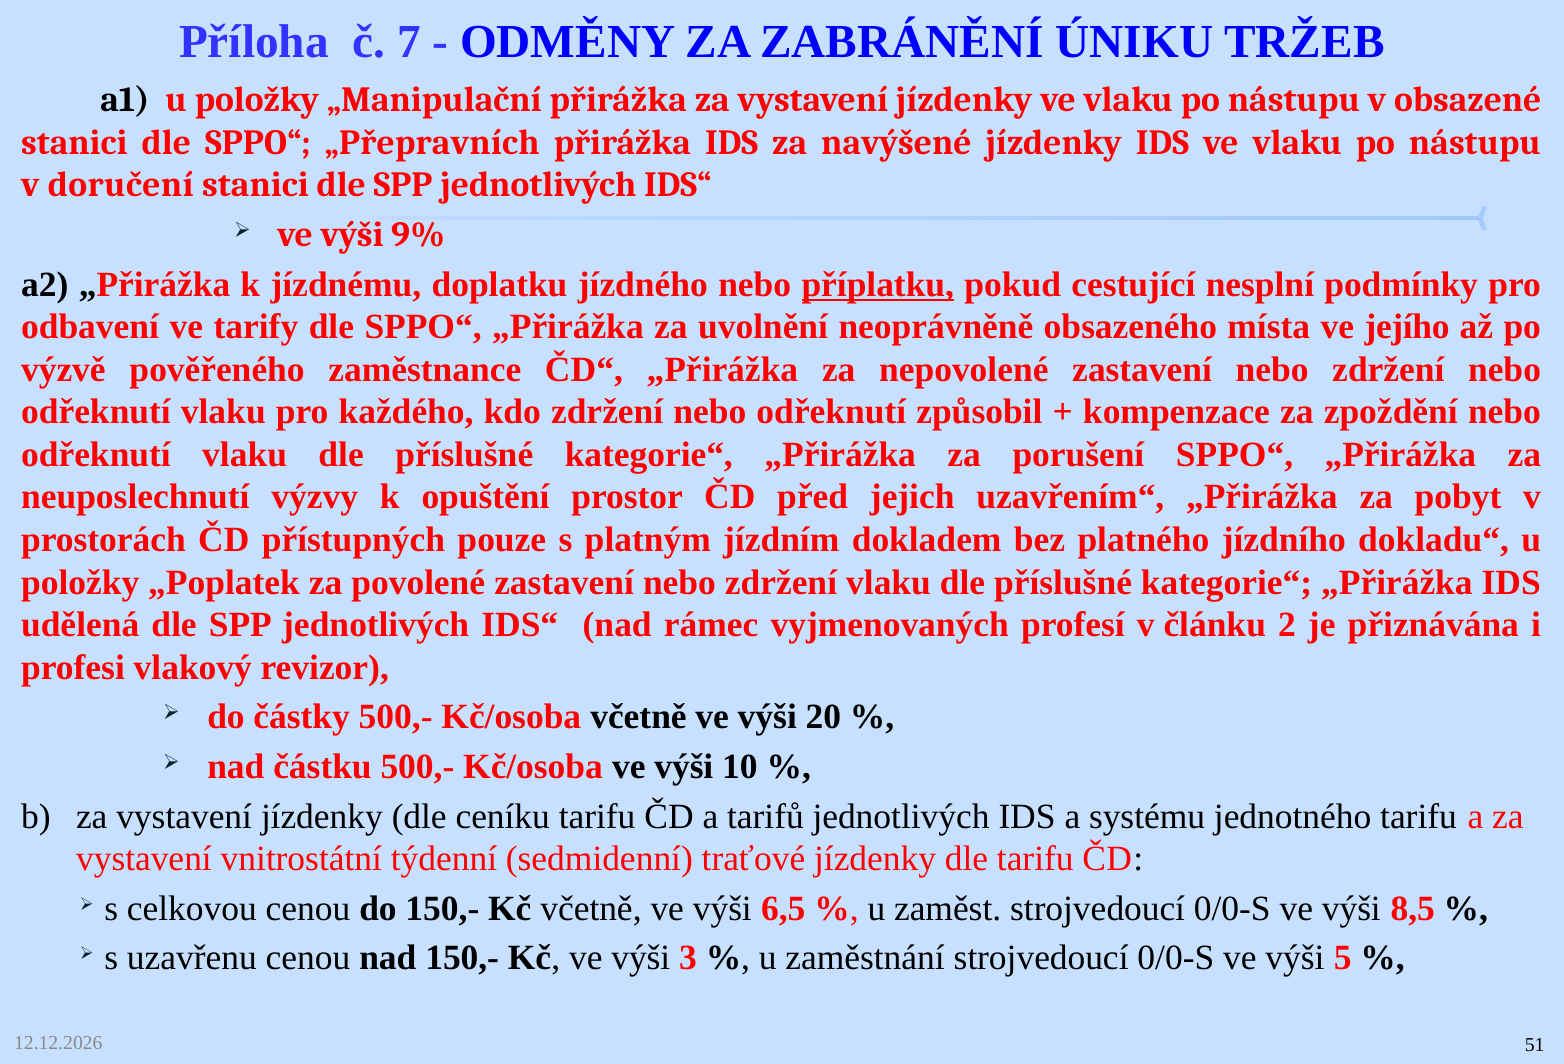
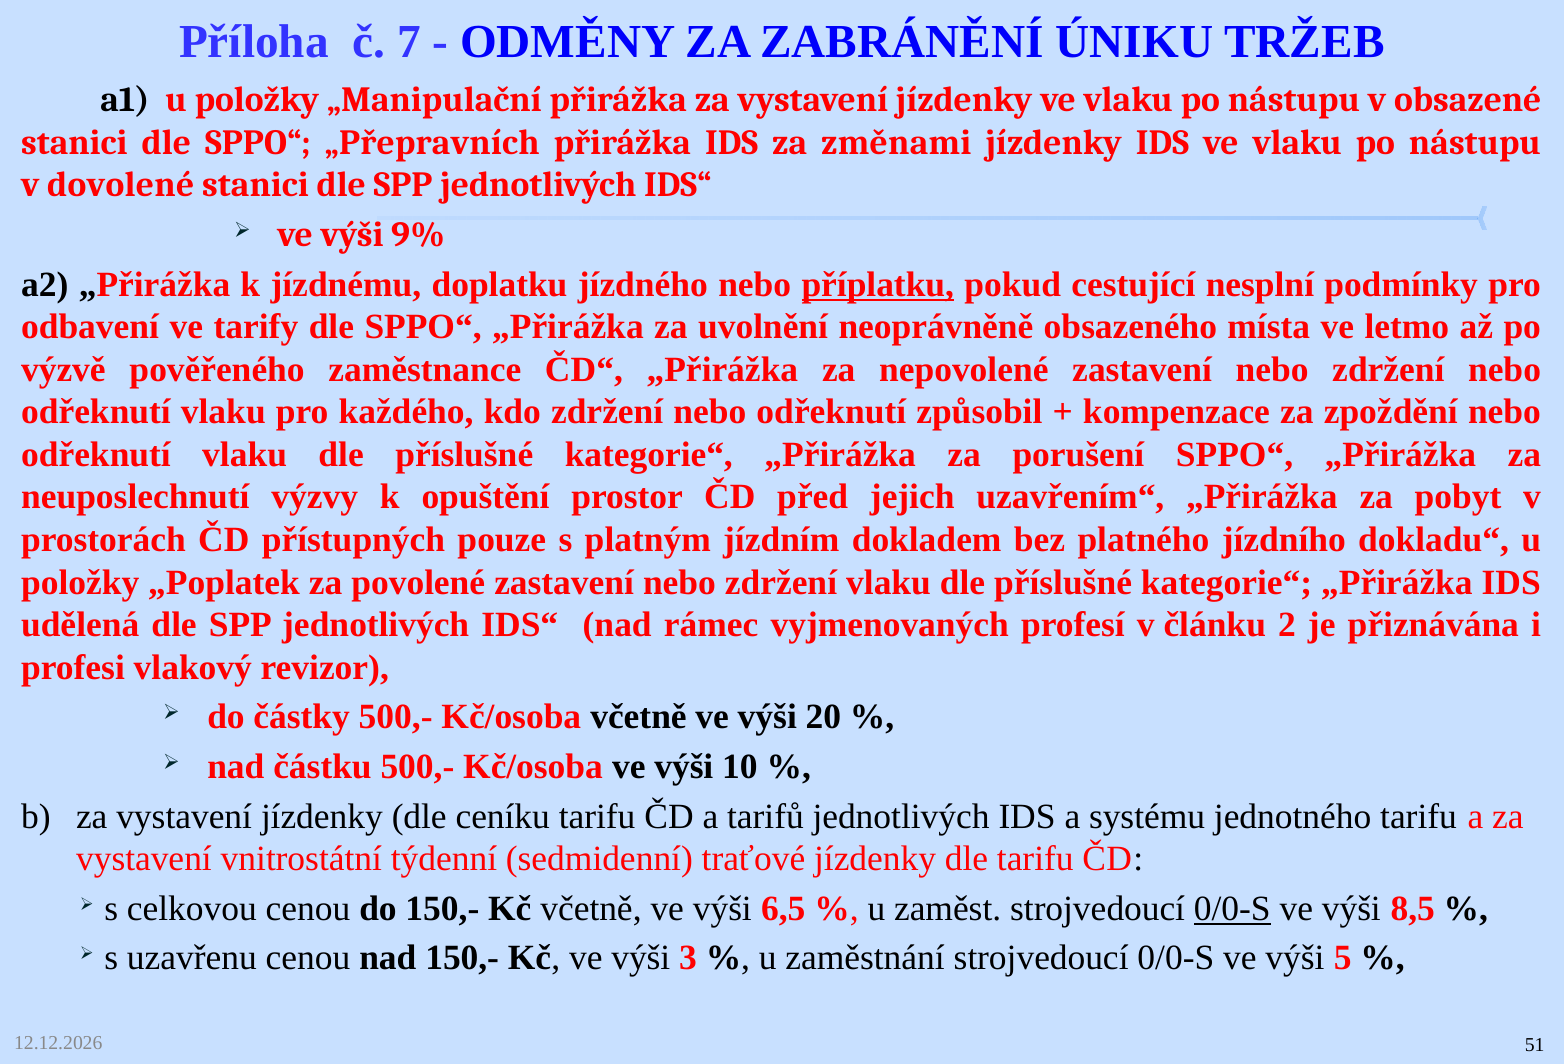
navýšené: navýšené -> změnami (896, 143)
doručení: doručení -> dovolené (121, 185)
jejího: jejího -> letmo (1407, 327)
0/0-S underline: none -> present (1232, 909)
